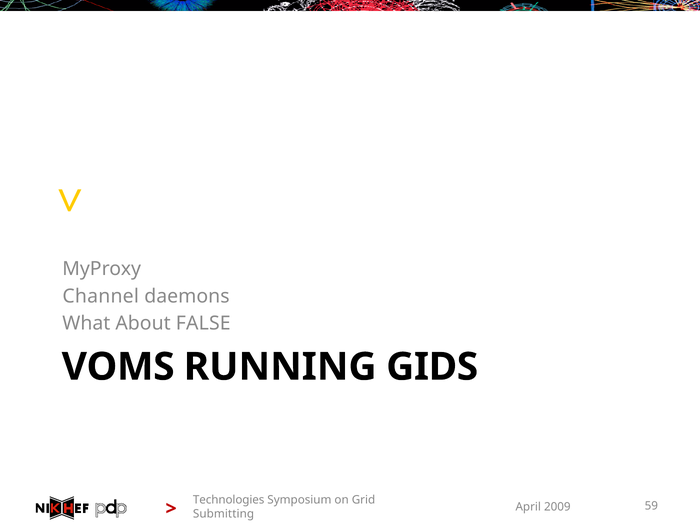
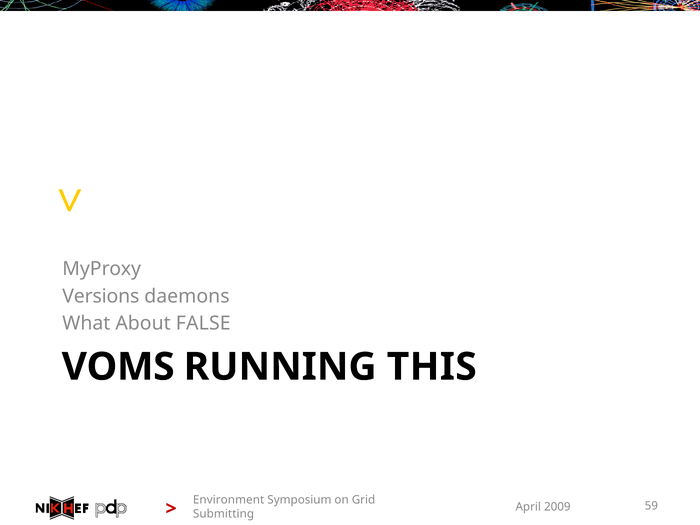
Channel: Channel -> Versions (101, 296)
GIDS: GIDS -> THIS (432, 367)
Technologies: Technologies -> Environment (229, 500)
